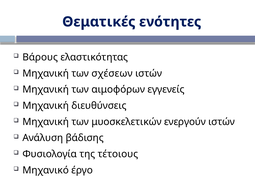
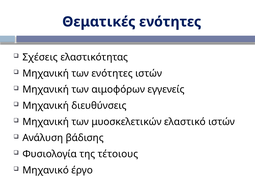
Βάρους: Βάρους -> Σχέσεις (40, 57)
των σχέσεων: σχέσεων -> ενότητες (112, 73)
ενεργούν: ενεργούν -> ελαστικό (185, 122)
